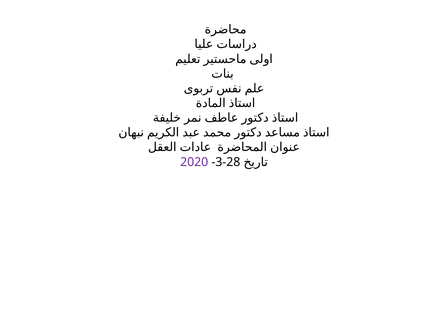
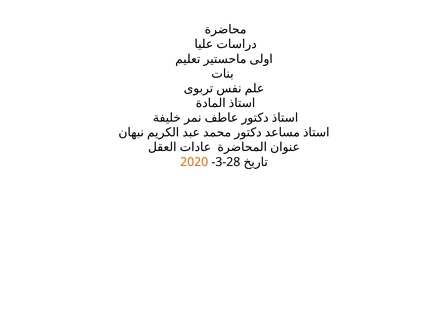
2020 colour: purple -> orange (194, 162)
